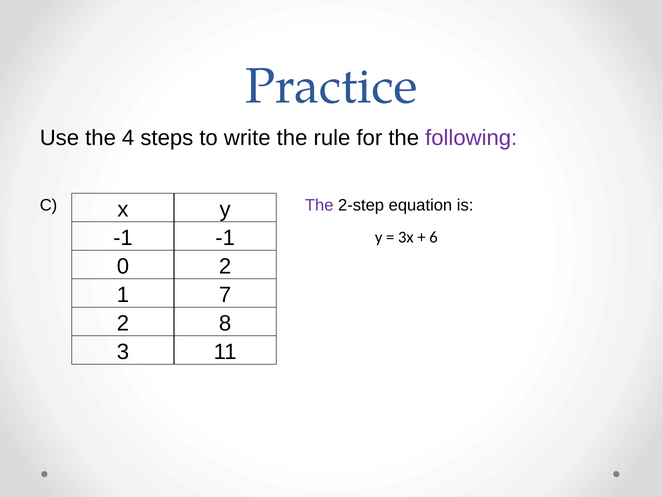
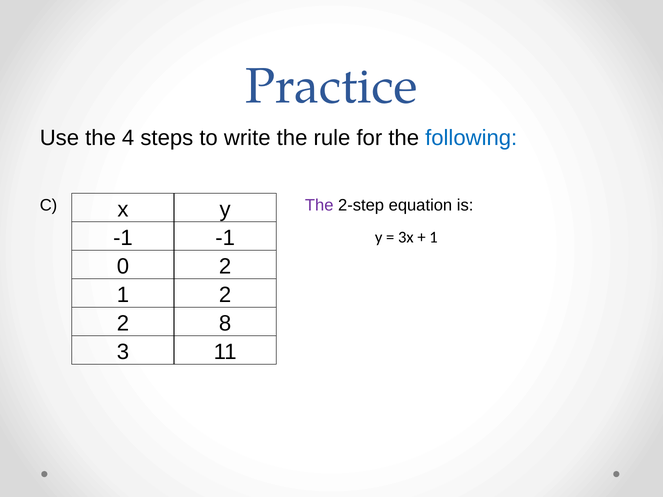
following colour: purple -> blue (471, 138)
6: 6 -> 1 (433, 237)
1 7: 7 -> 2 (225, 295)
